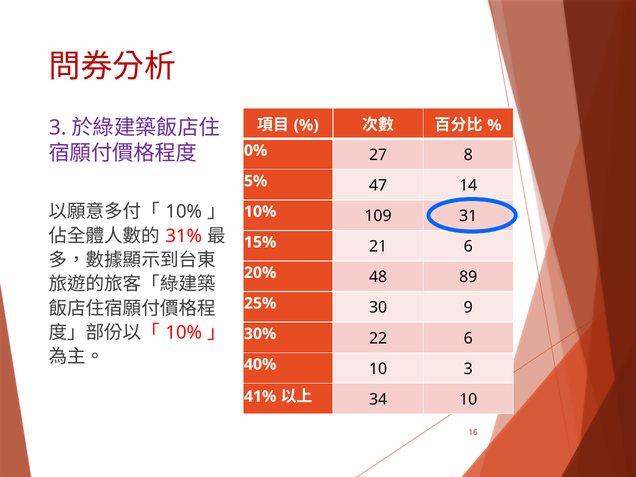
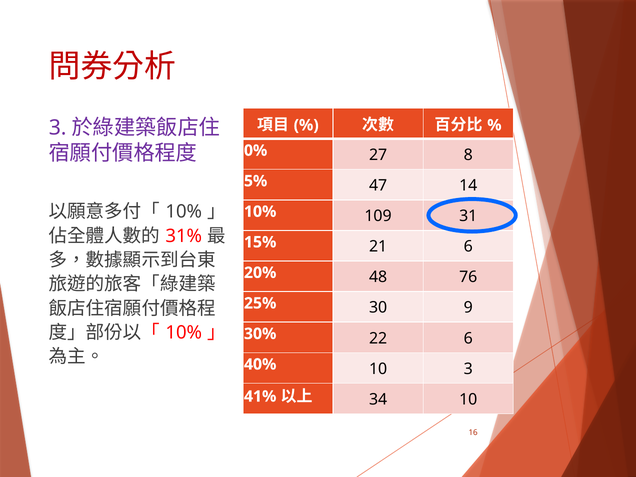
89: 89 -> 76 (468, 277)
